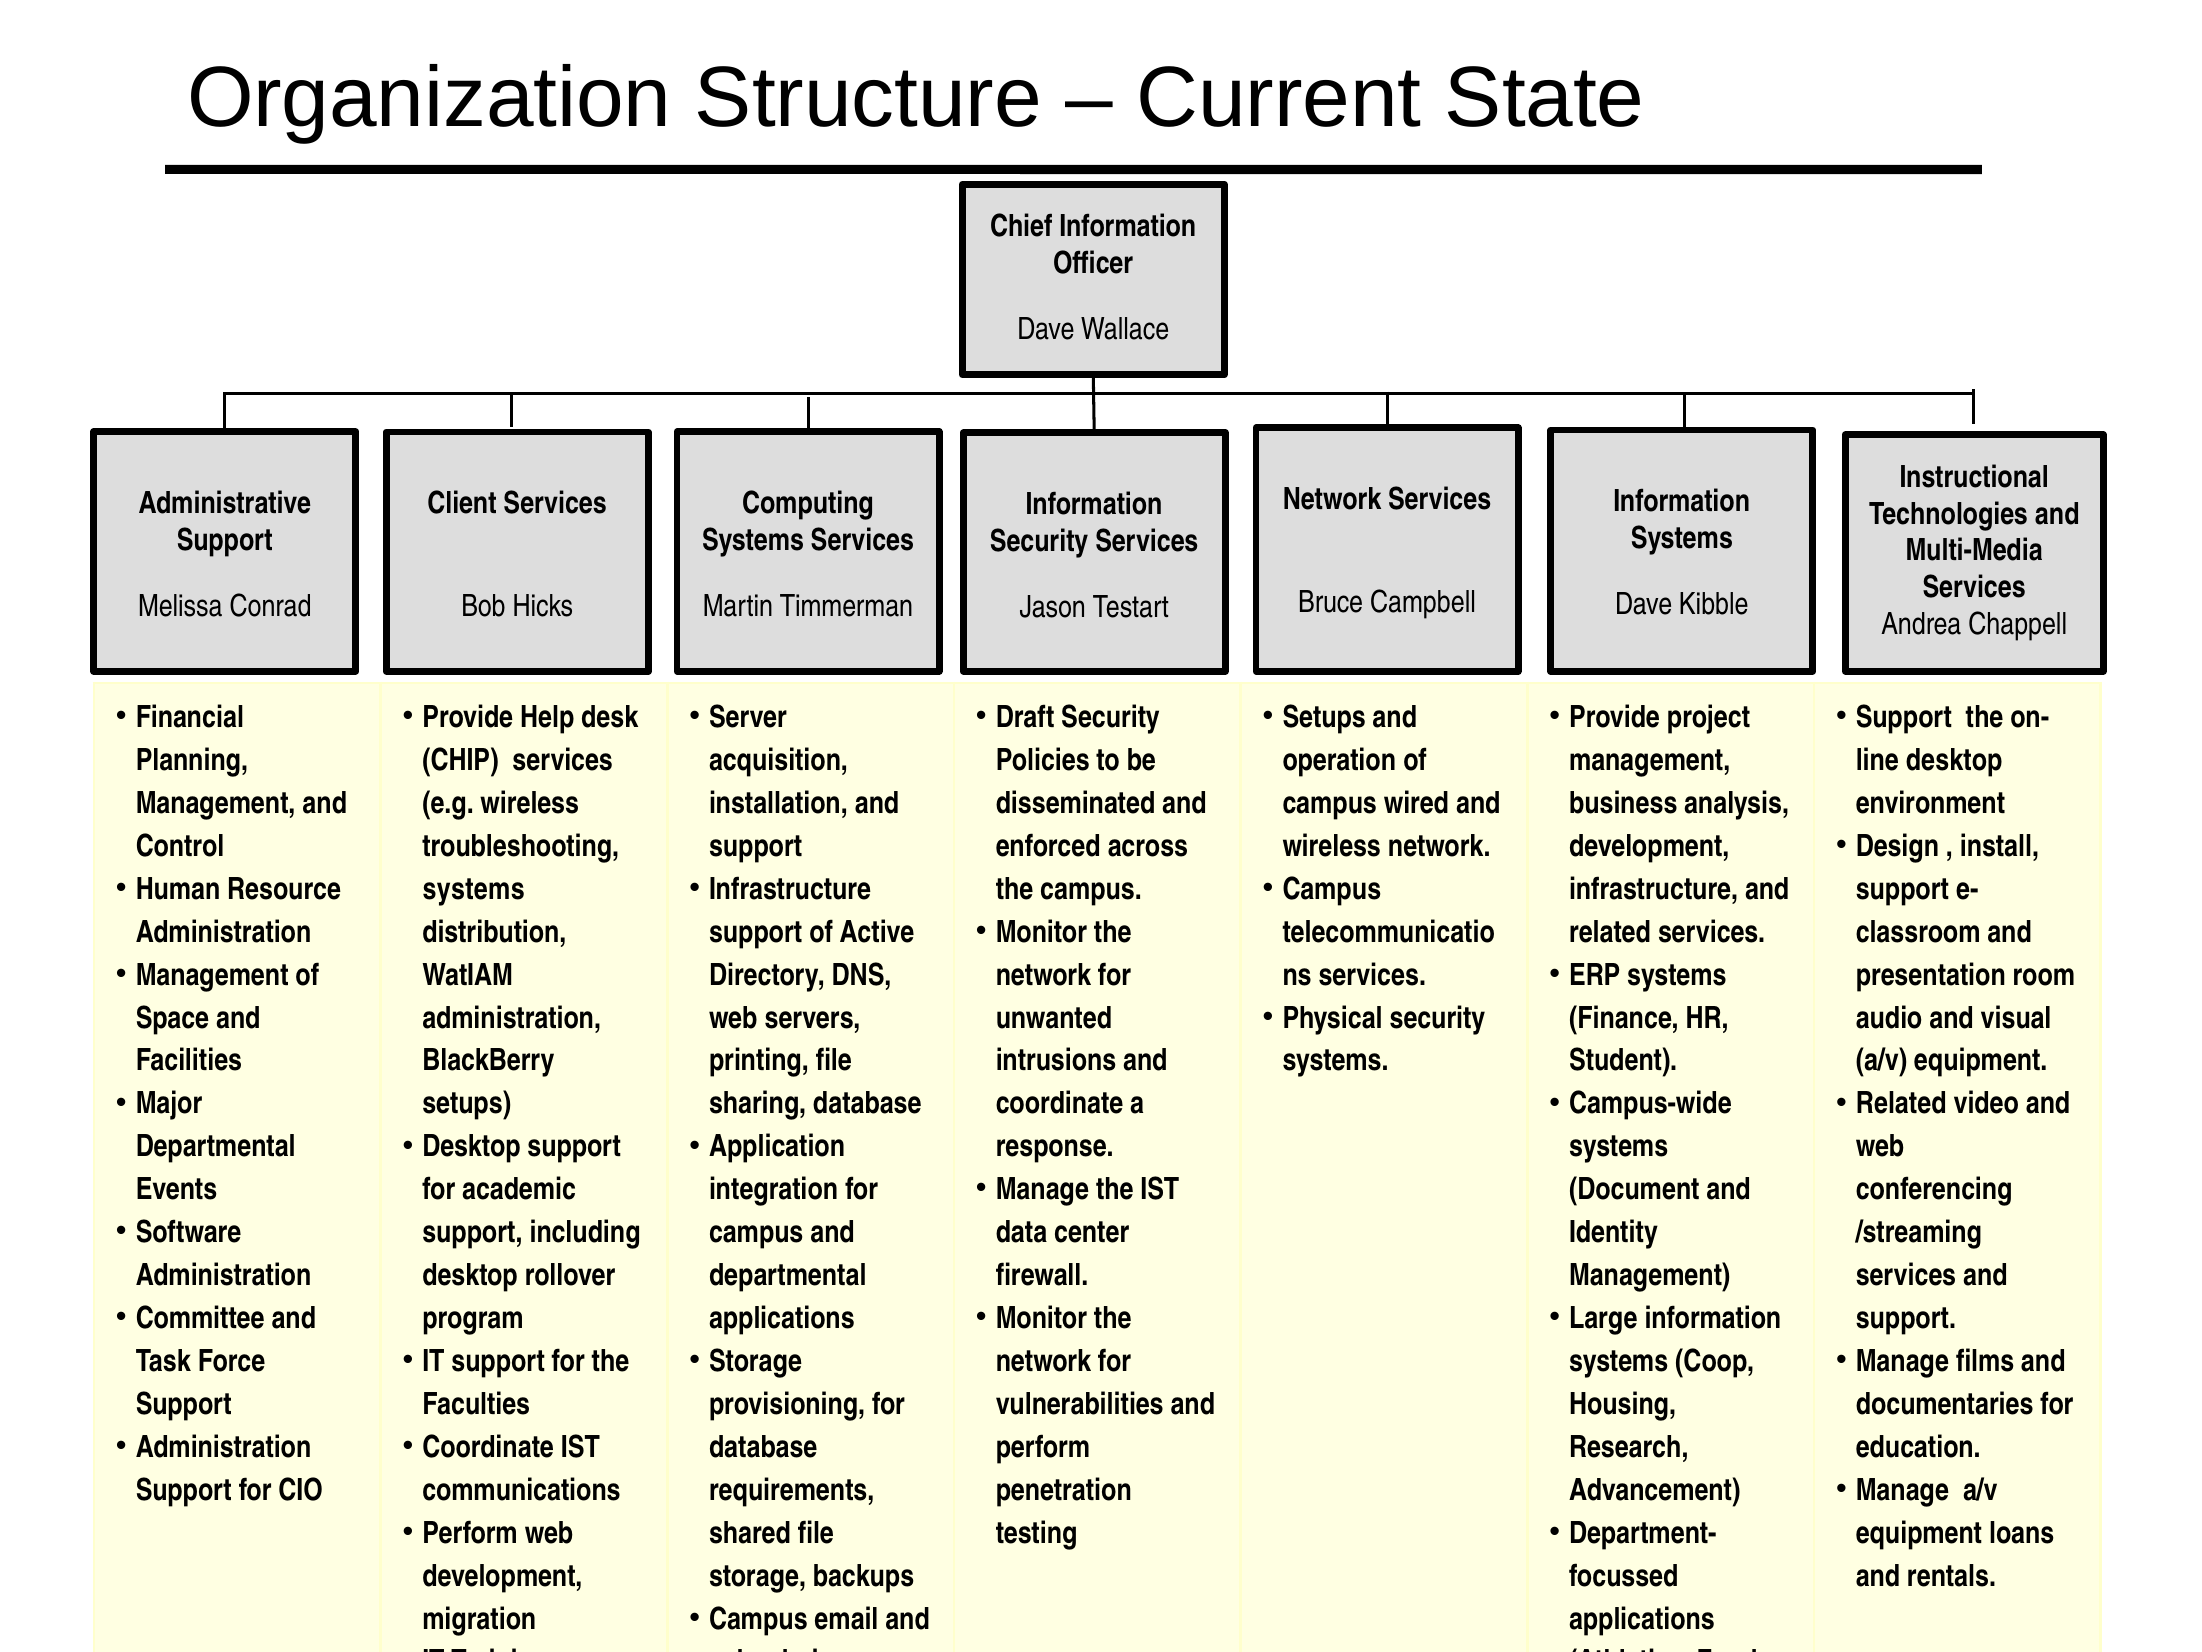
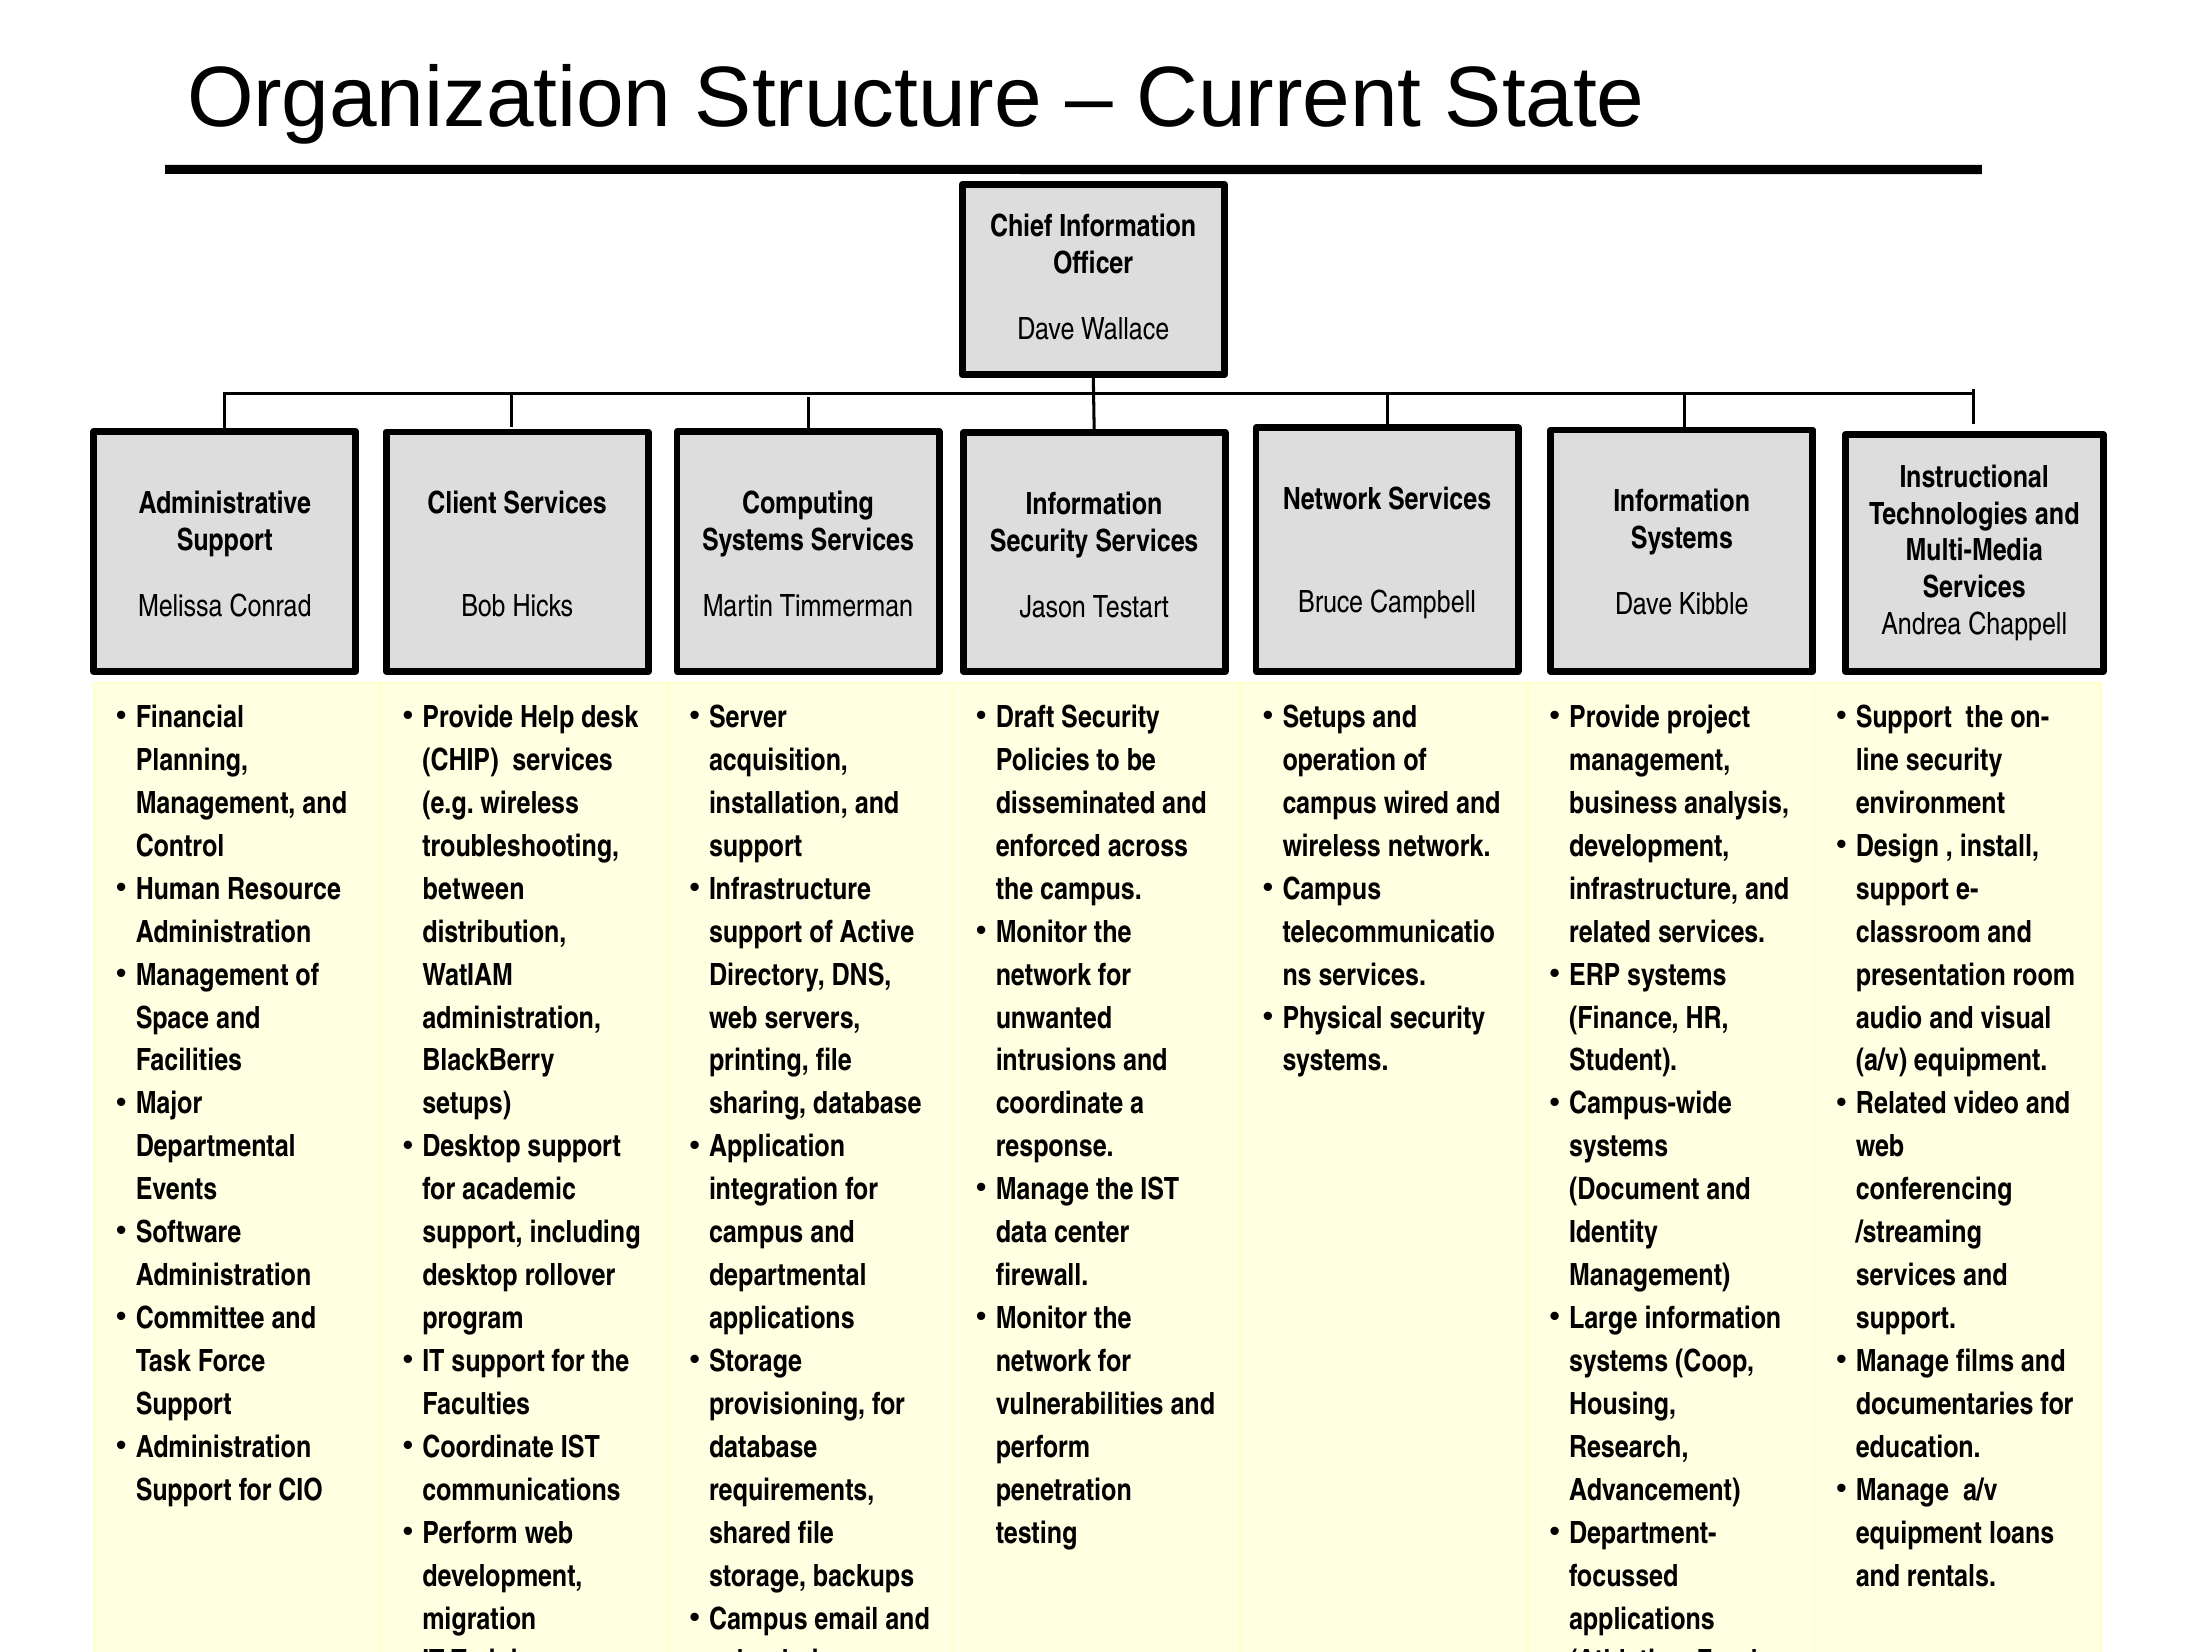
desktop: desktop -> security (1954, 760)
systems: systems -> between (474, 889)
